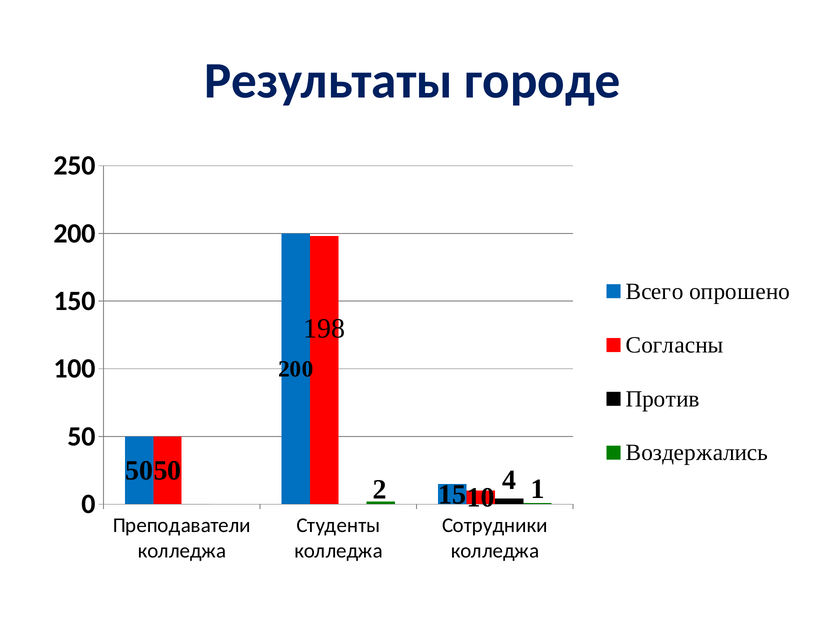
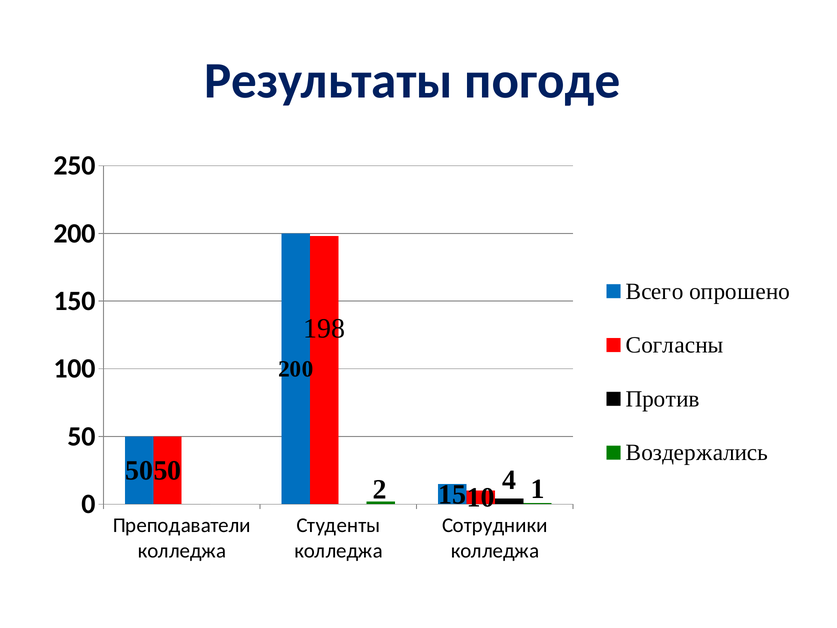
городе: городе -> погоде (542, 81)
